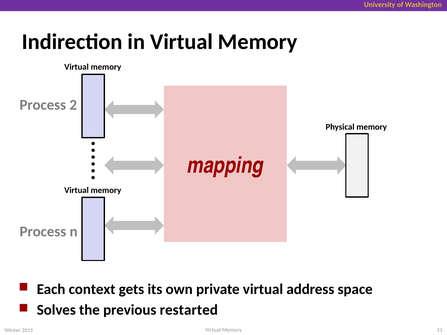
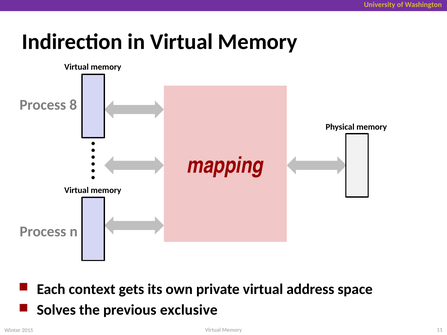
2: 2 -> 8 (73, 105)
restarted: restarted -> exclusive (189, 310)
